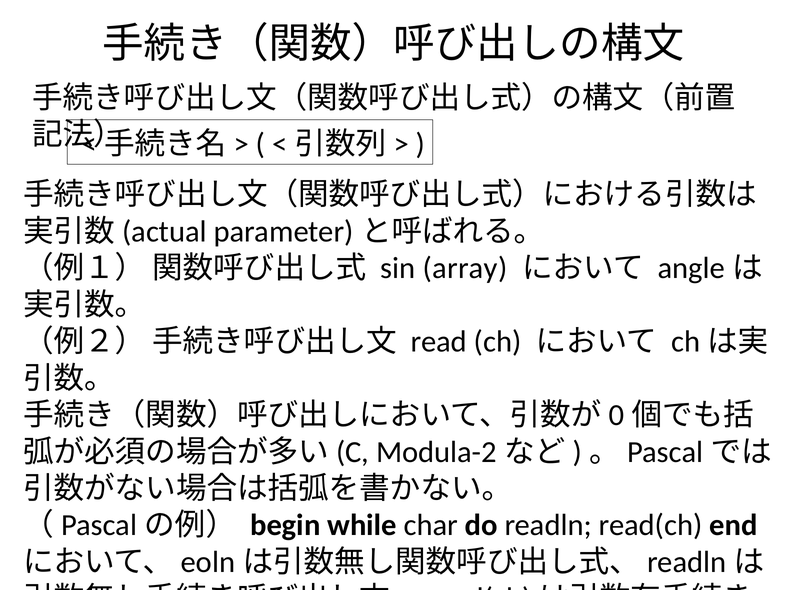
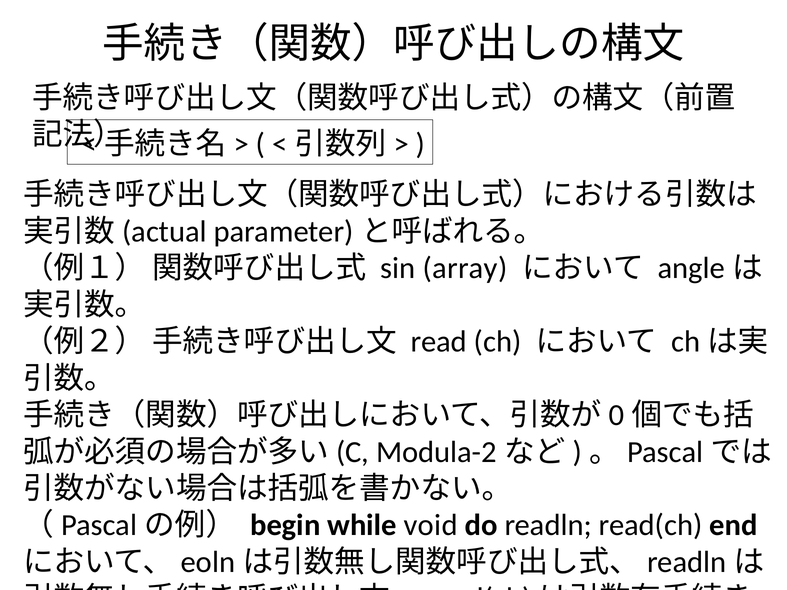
char: char -> void (431, 526)
